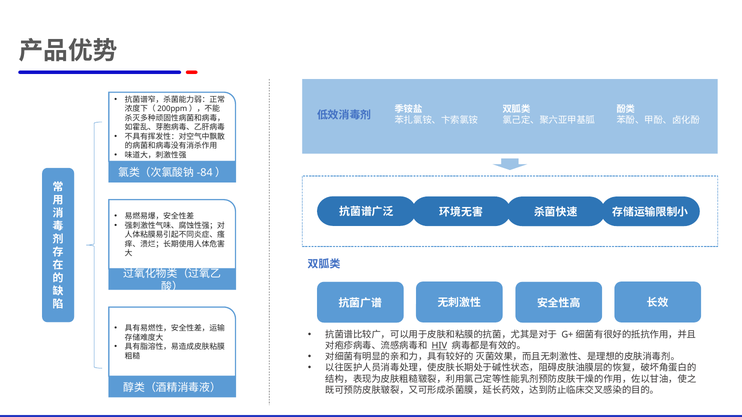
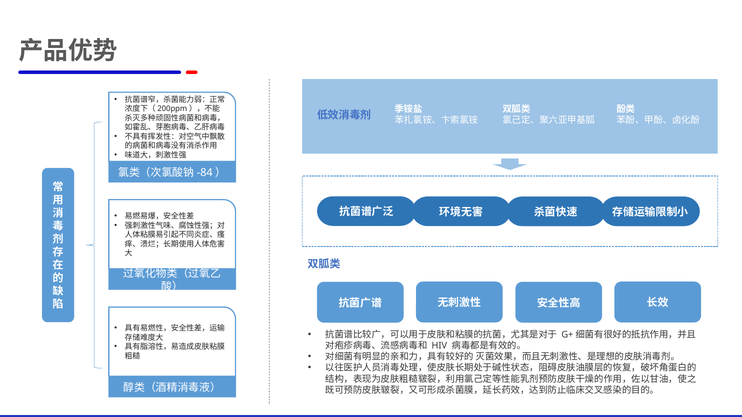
HIV underline: present -> none (439, 346)
